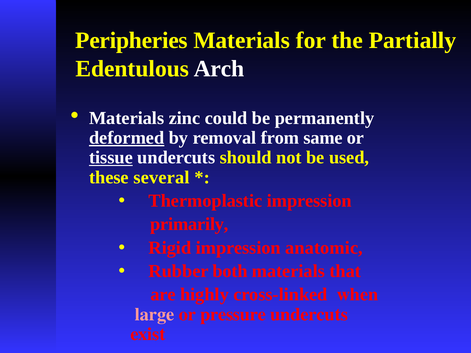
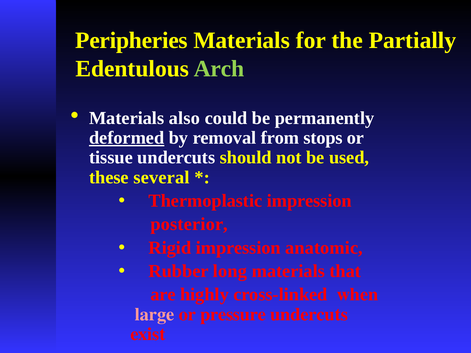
Arch colour: white -> light green (219, 69)
zinc: zinc -> also (184, 118)
same: same -> stops (323, 138)
tissue underline: present -> none (111, 158)
primarily: primarily -> posterior (189, 224)
both: both -> long (230, 271)
